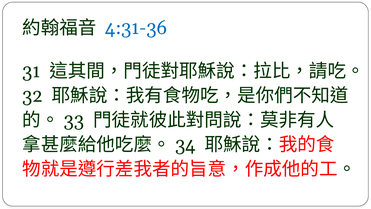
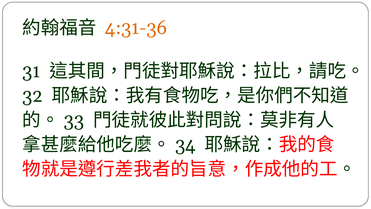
4:31-36 colour: blue -> orange (136, 28)
